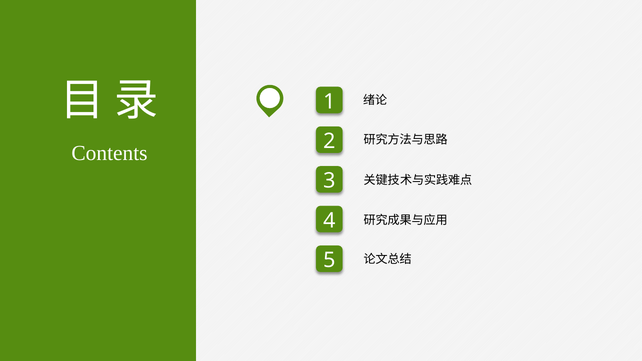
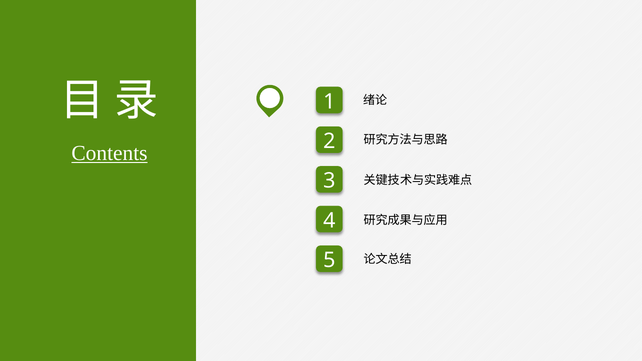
Contents underline: none -> present (109, 153)
